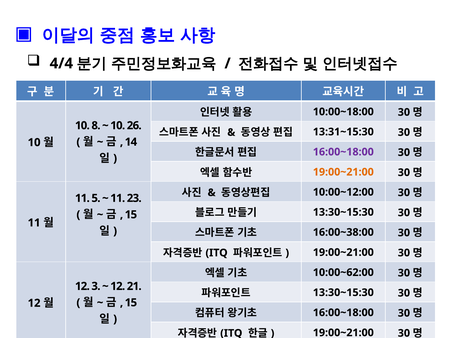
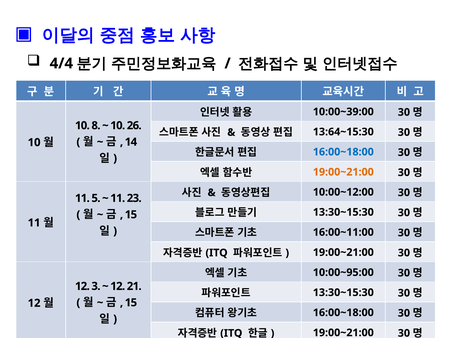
10:00~18:00: 10:00~18:00 -> 10:00~39:00 (343, 112)
13:31~15:30: 13:31~15:30 -> 13:64~15:30 (343, 132)
16:00~18:00 colour: purple -> blue (343, 152)
16:00~38:00: 16:00~38:00 -> 16:00~11:00 (343, 232)
10:00~62:00: 10:00~62:00 -> 10:00~95:00 (343, 273)
